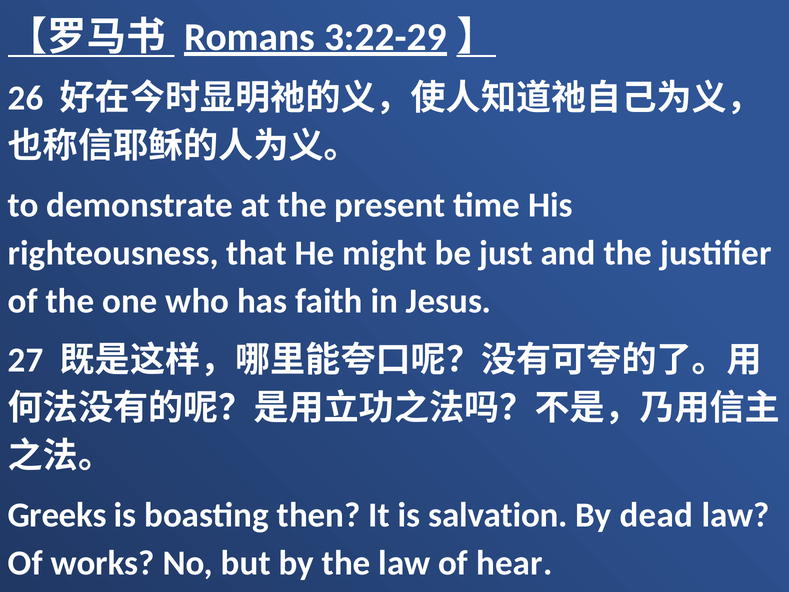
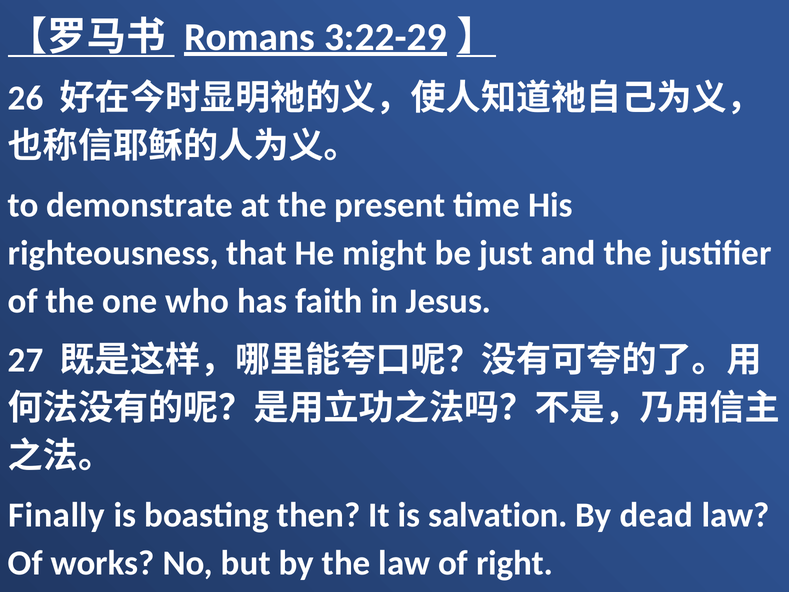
Greeks: Greeks -> Finally (57, 515)
hear: hear -> right (514, 563)
